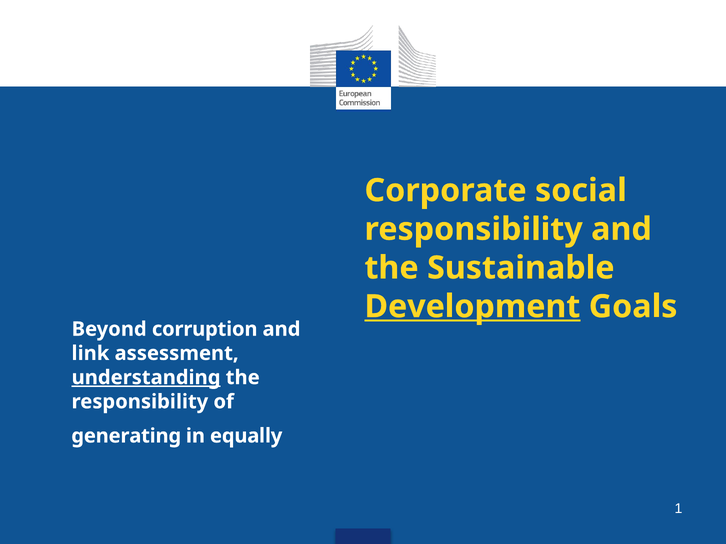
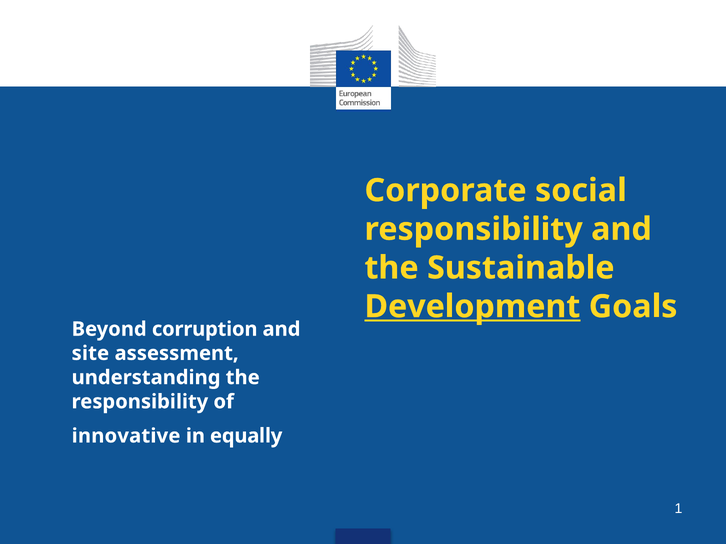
link: link -> site (90, 354)
understanding underline: present -> none (146, 378)
generating: generating -> innovative (126, 436)
